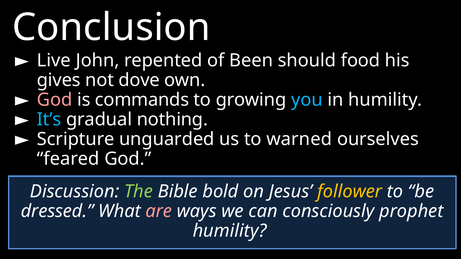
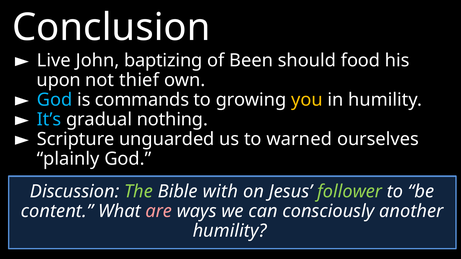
repented: repented -> baptizing (163, 60)
gives: gives -> upon (59, 80)
dove: dove -> thief (139, 80)
God colour: pink -> light blue (55, 100)
you colour: light blue -> yellow (307, 100)
feared: feared -> plainly (68, 159)
bold: bold -> with (220, 192)
follower colour: yellow -> light green (350, 192)
dressed: dressed -> content (57, 211)
prophet: prophet -> another (411, 211)
